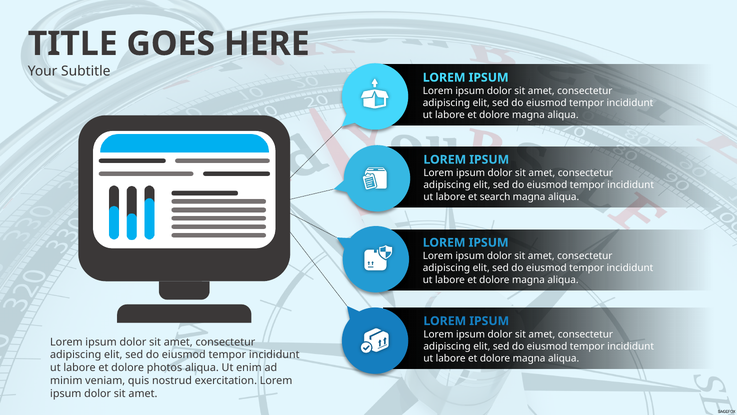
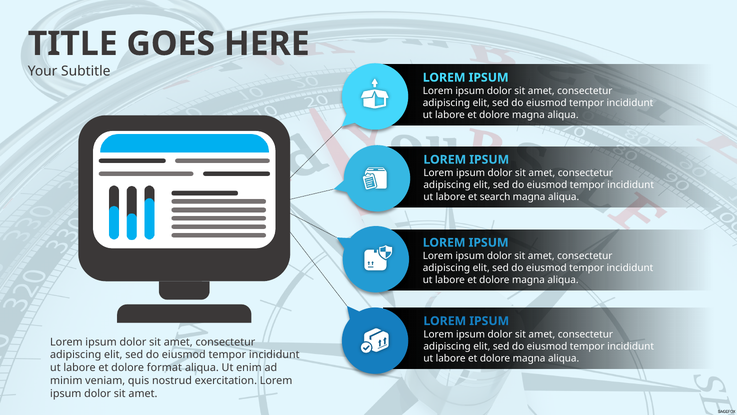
photos: photos -> format (164, 367)
